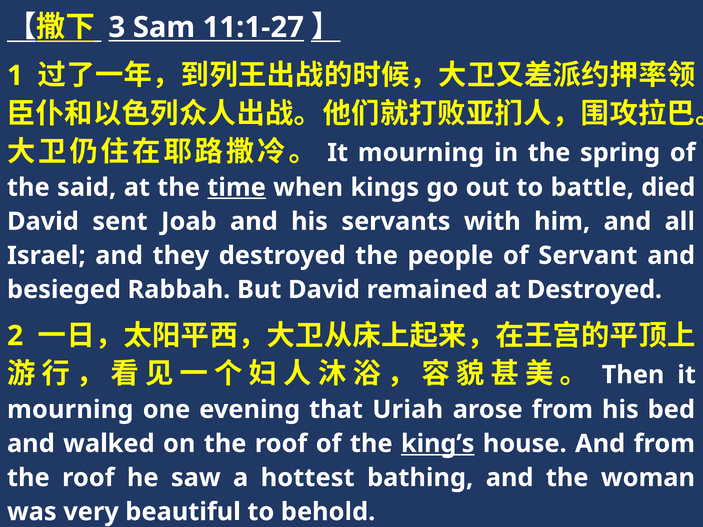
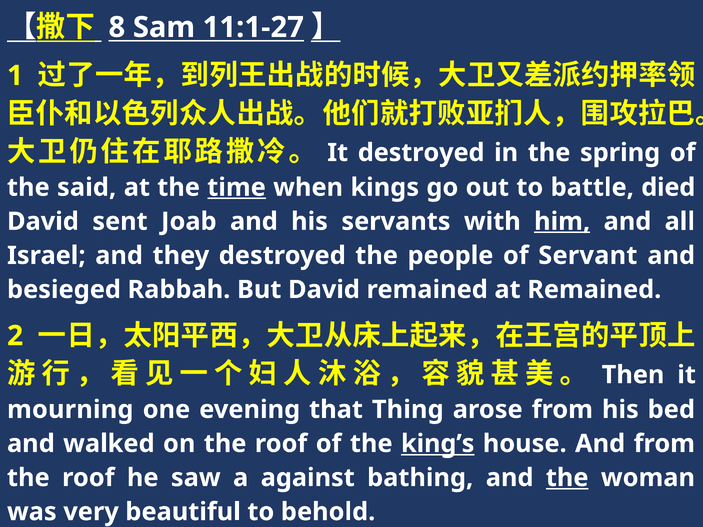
3: 3 -> 8 (117, 27)
mourning: mourning -> destroyed (421, 153)
him underline: none -> present (562, 222)
at Destroyed: Destroyed -> Remained (594, 290)
Uriah: Uriah -> Thing (408, 410)
hottest: hottest -> against (308, 478)
the underline: none -> present (567, 478)
